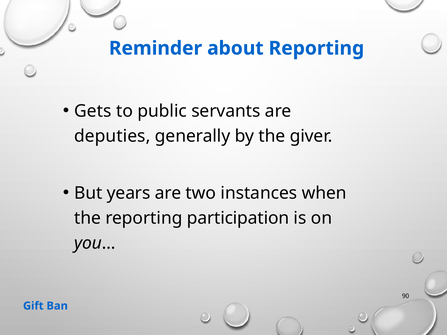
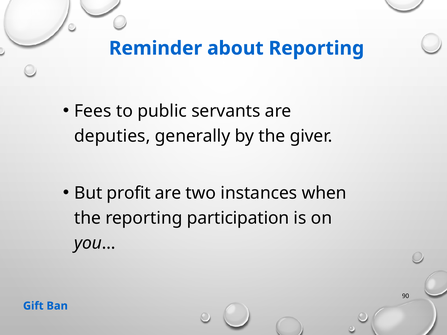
Gets: Gets -> Fees (93, 111)
years: years -> profit (129, 193)
